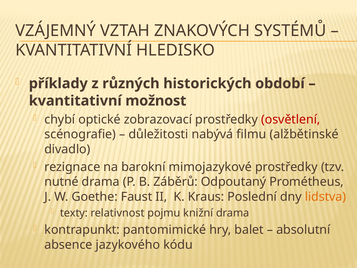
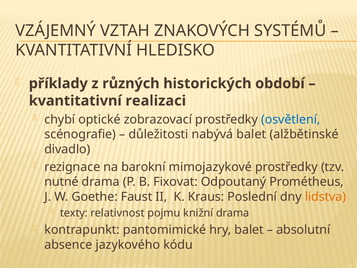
možnost: možnost -> realizaci (156, 101)
osvětlení colour: red -> blue (291, 119)
nabývá filmu: filmu -> balet (251, 134)
Záběrů: Záběrů -> Fixovat (176, 182)
